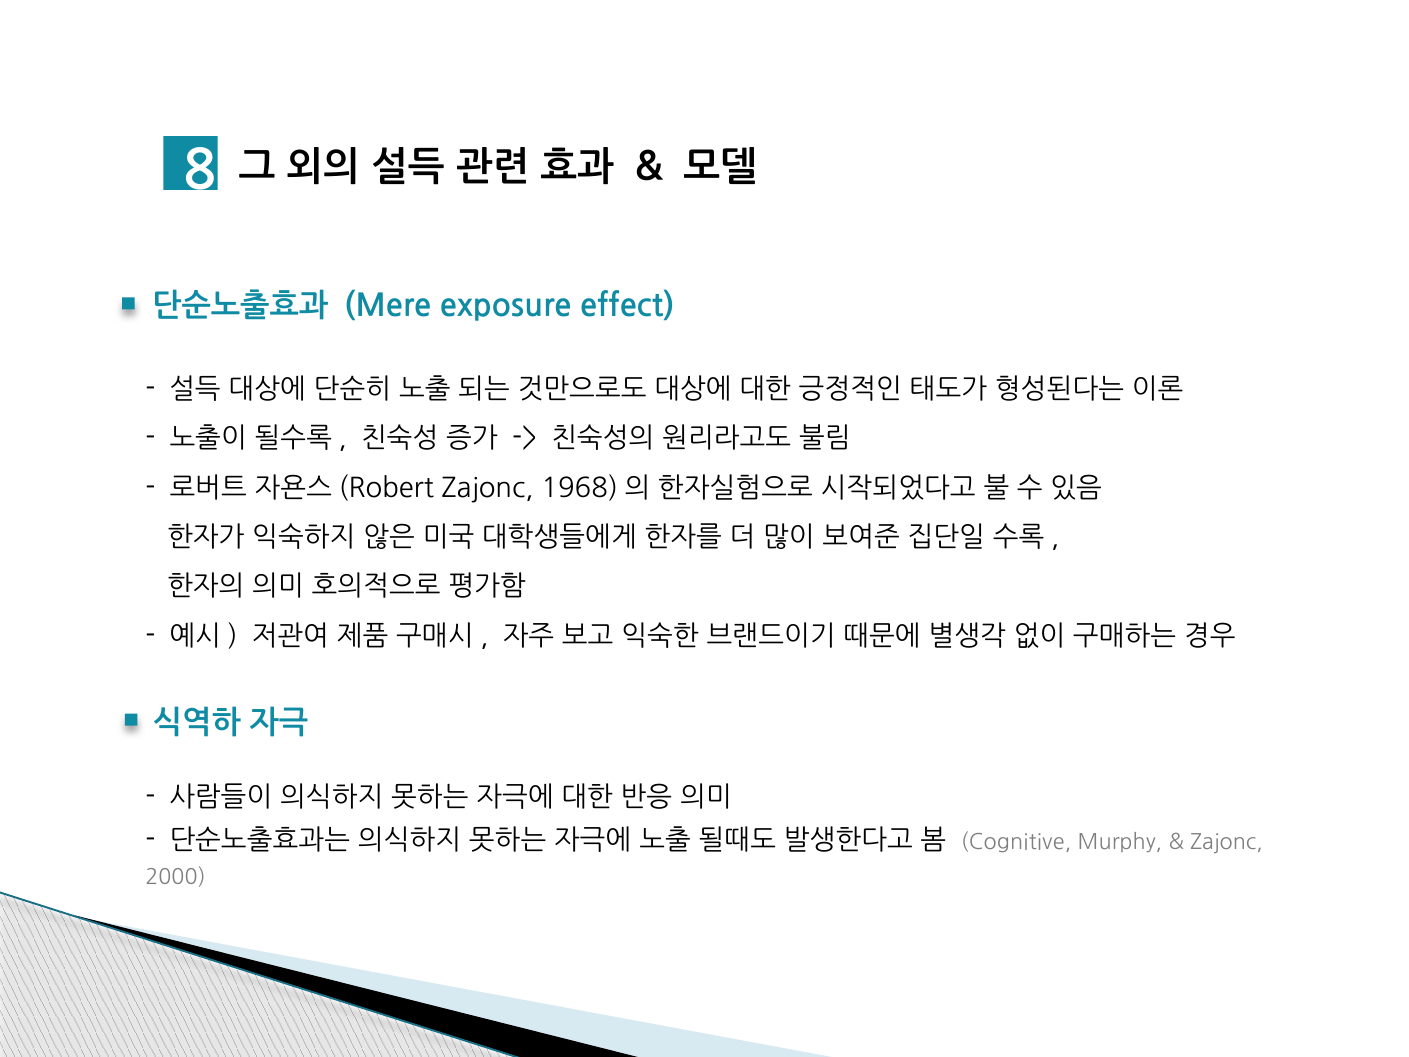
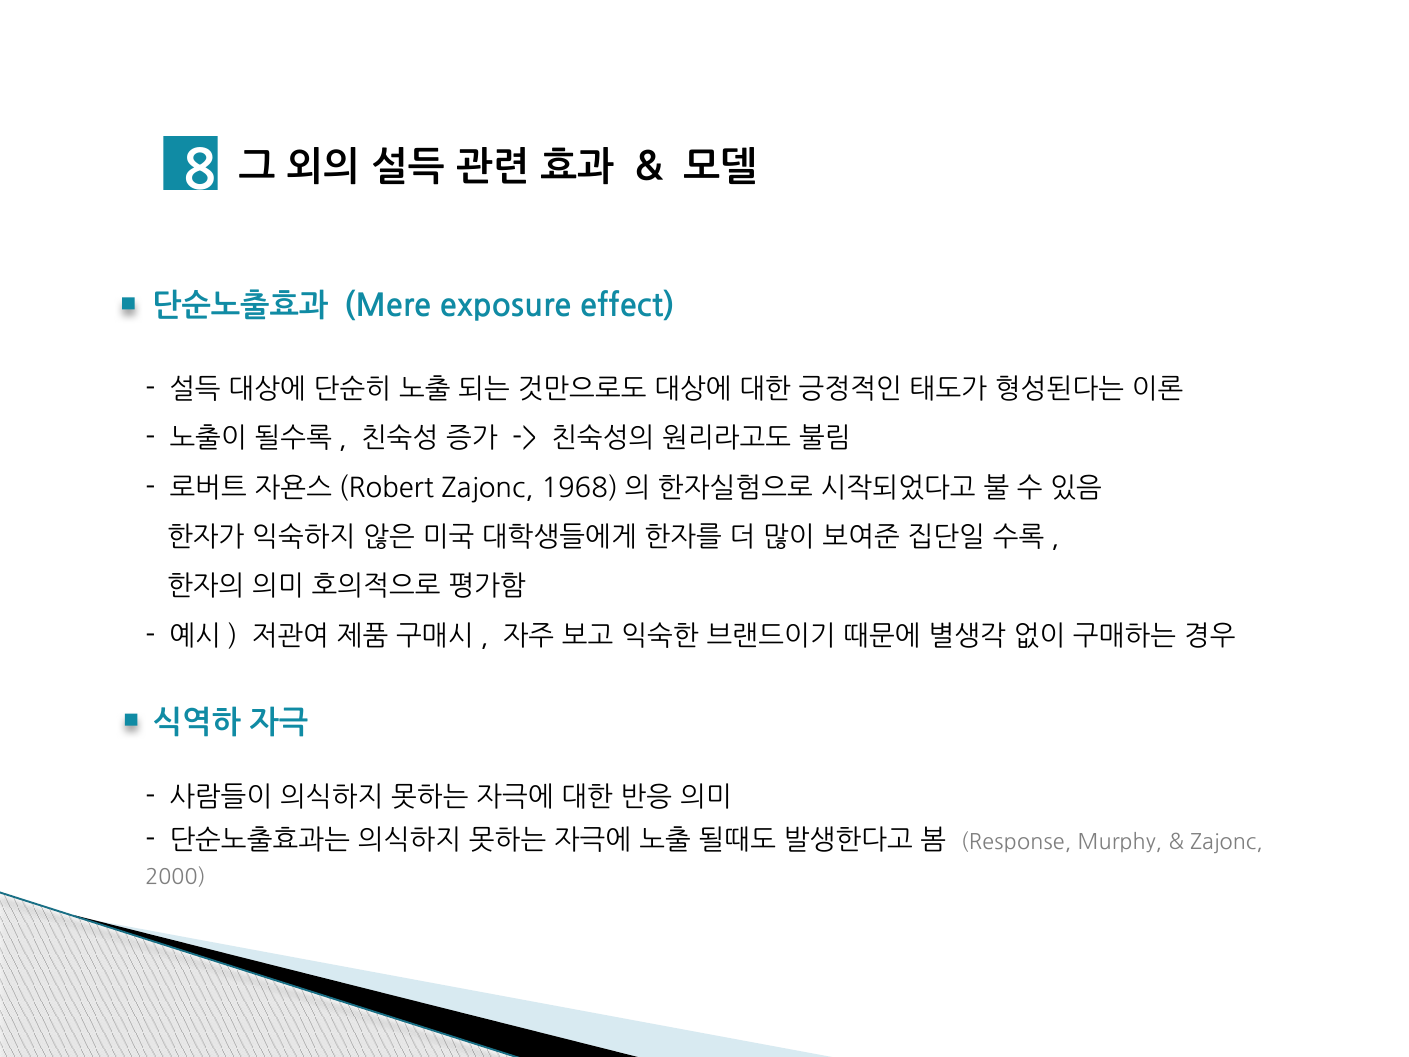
Cognitive: Cognitive -> Response (1016, 842)
